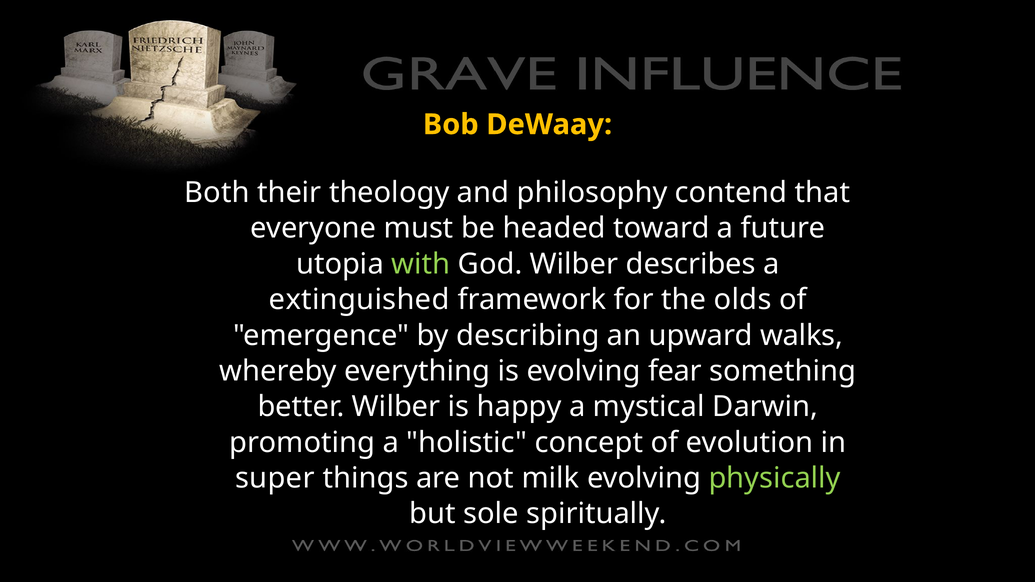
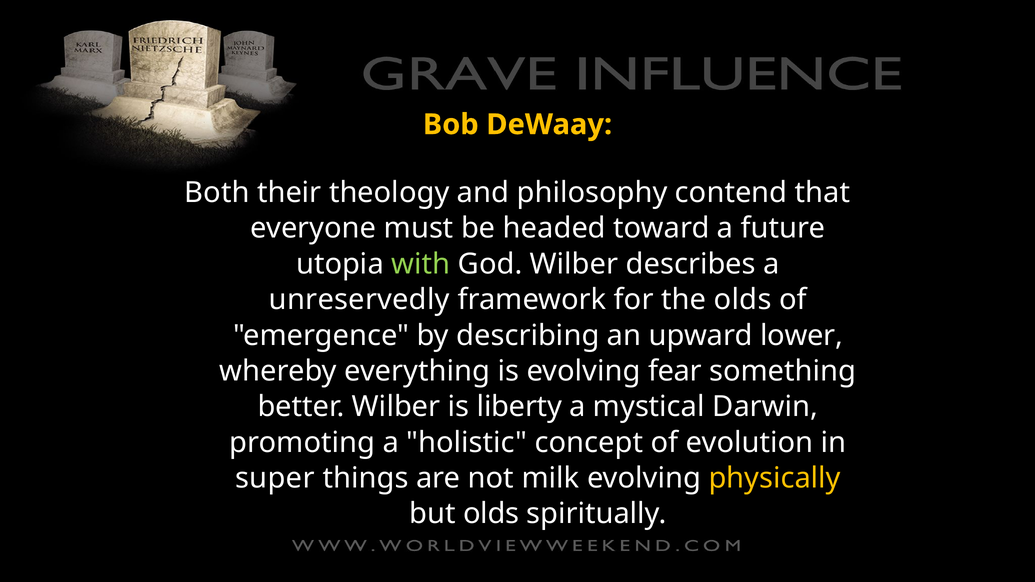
extinguished: extinguished -> unreservedly (359, 300)
walks: walks -> lower (802, 336)
happy: happy -> liberty (519, 407)
physically colour: light green -> yellow (775, 478)
but sole: sole -> olds (491, 514)
